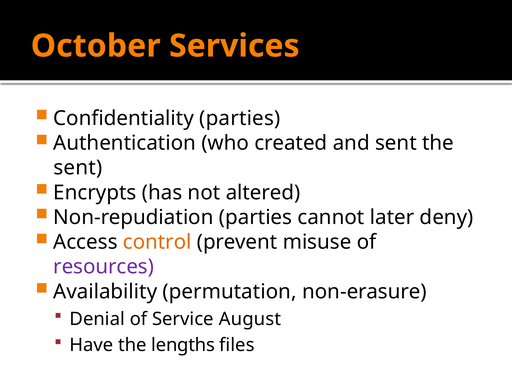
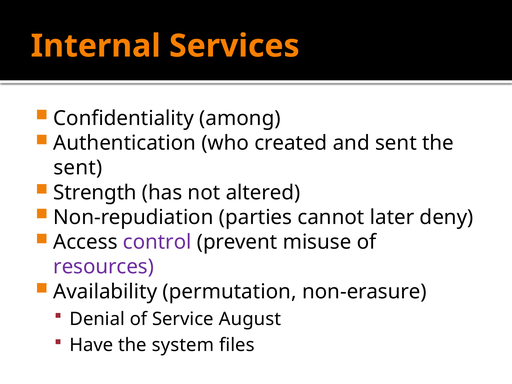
October: October -> Internal (96, 46)
Confidentiality parties: parties -> among (240, 118)
Encrypts: Encrypts -> Strength (95, 193)
control colour: orange -> purple (157, 242)
lengths: lengths -> system (183, 345)
